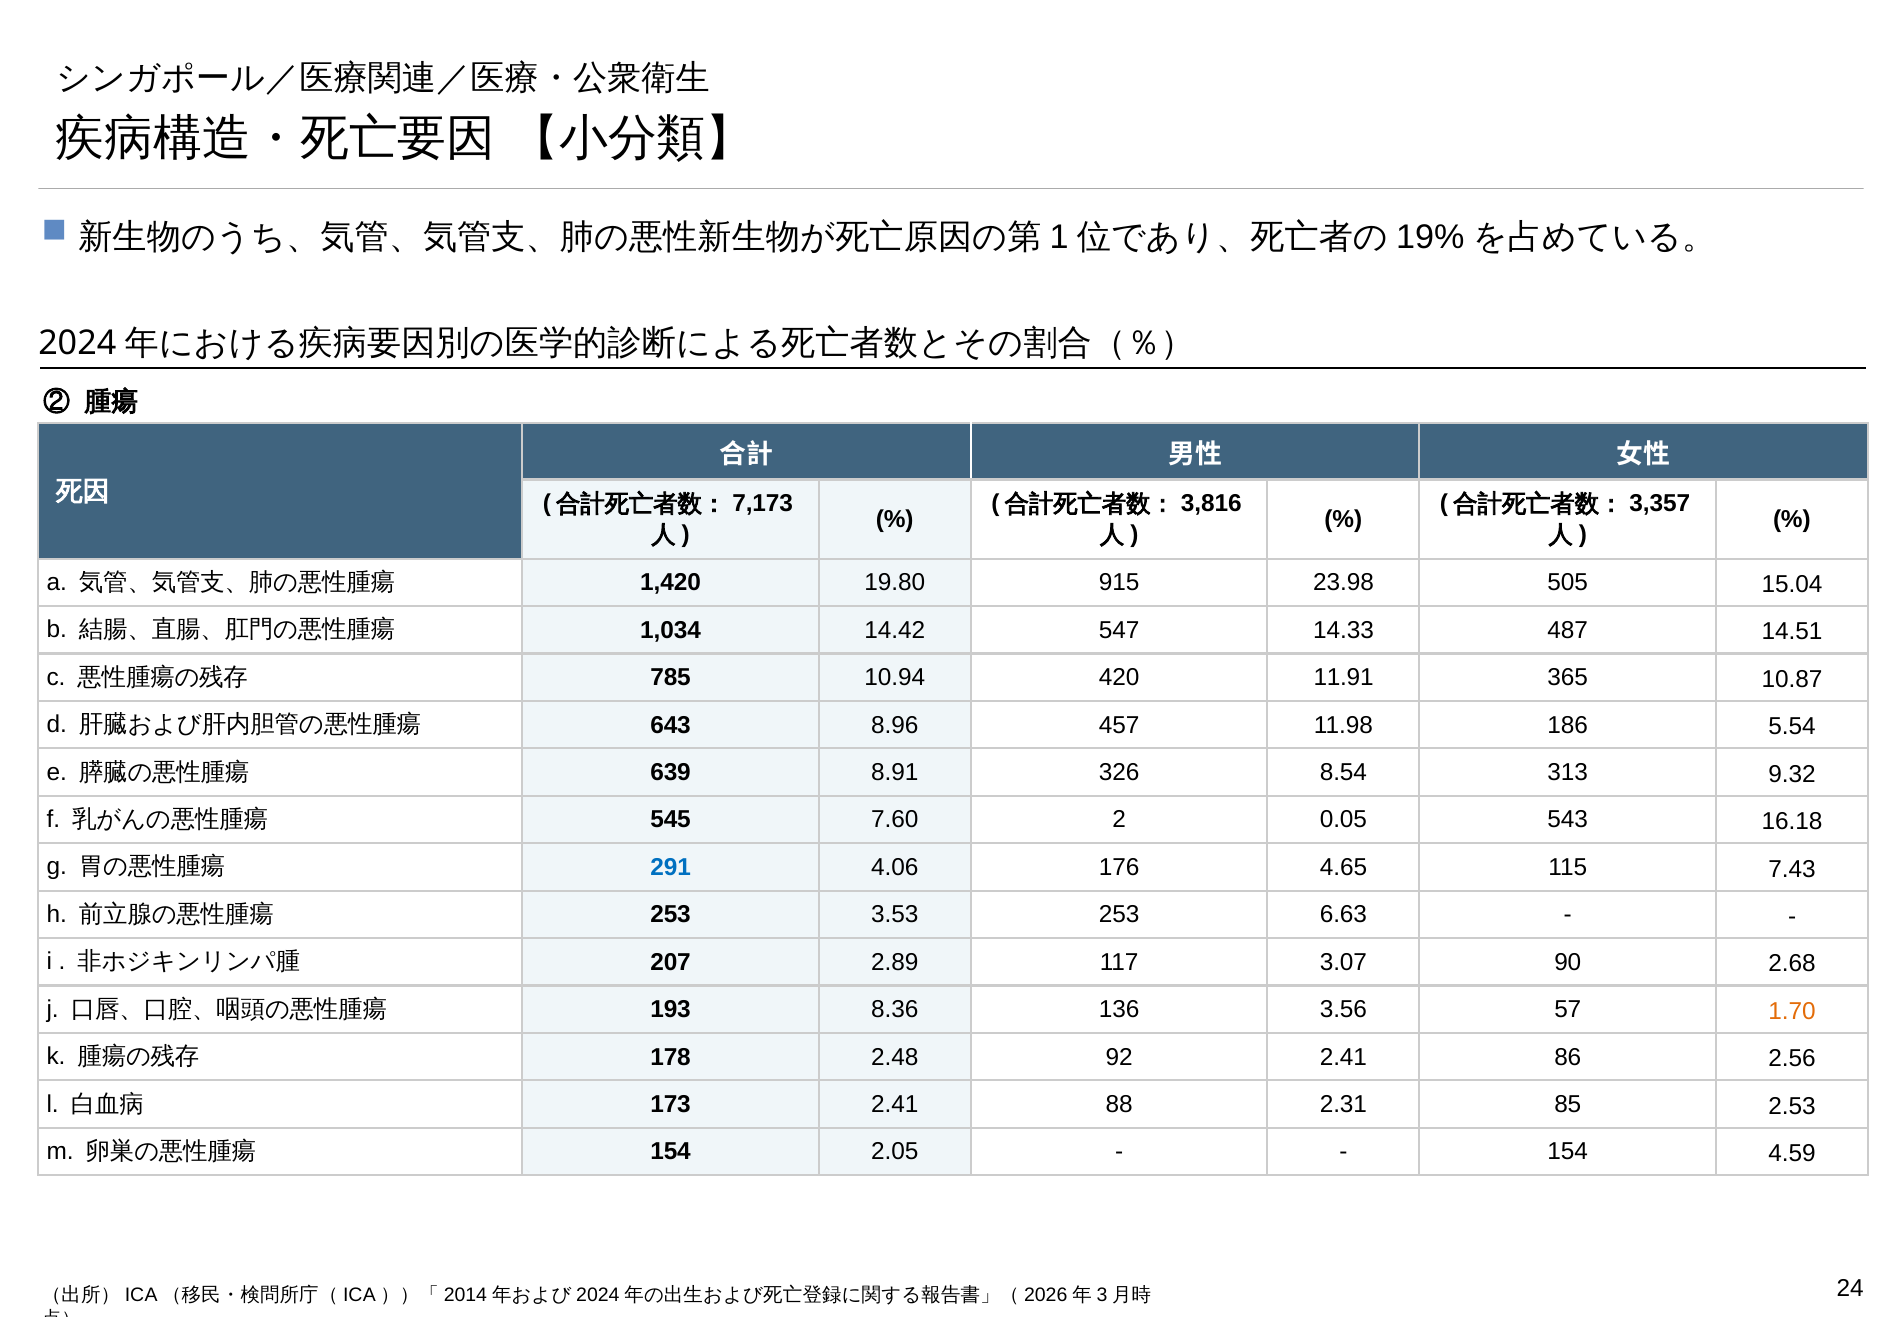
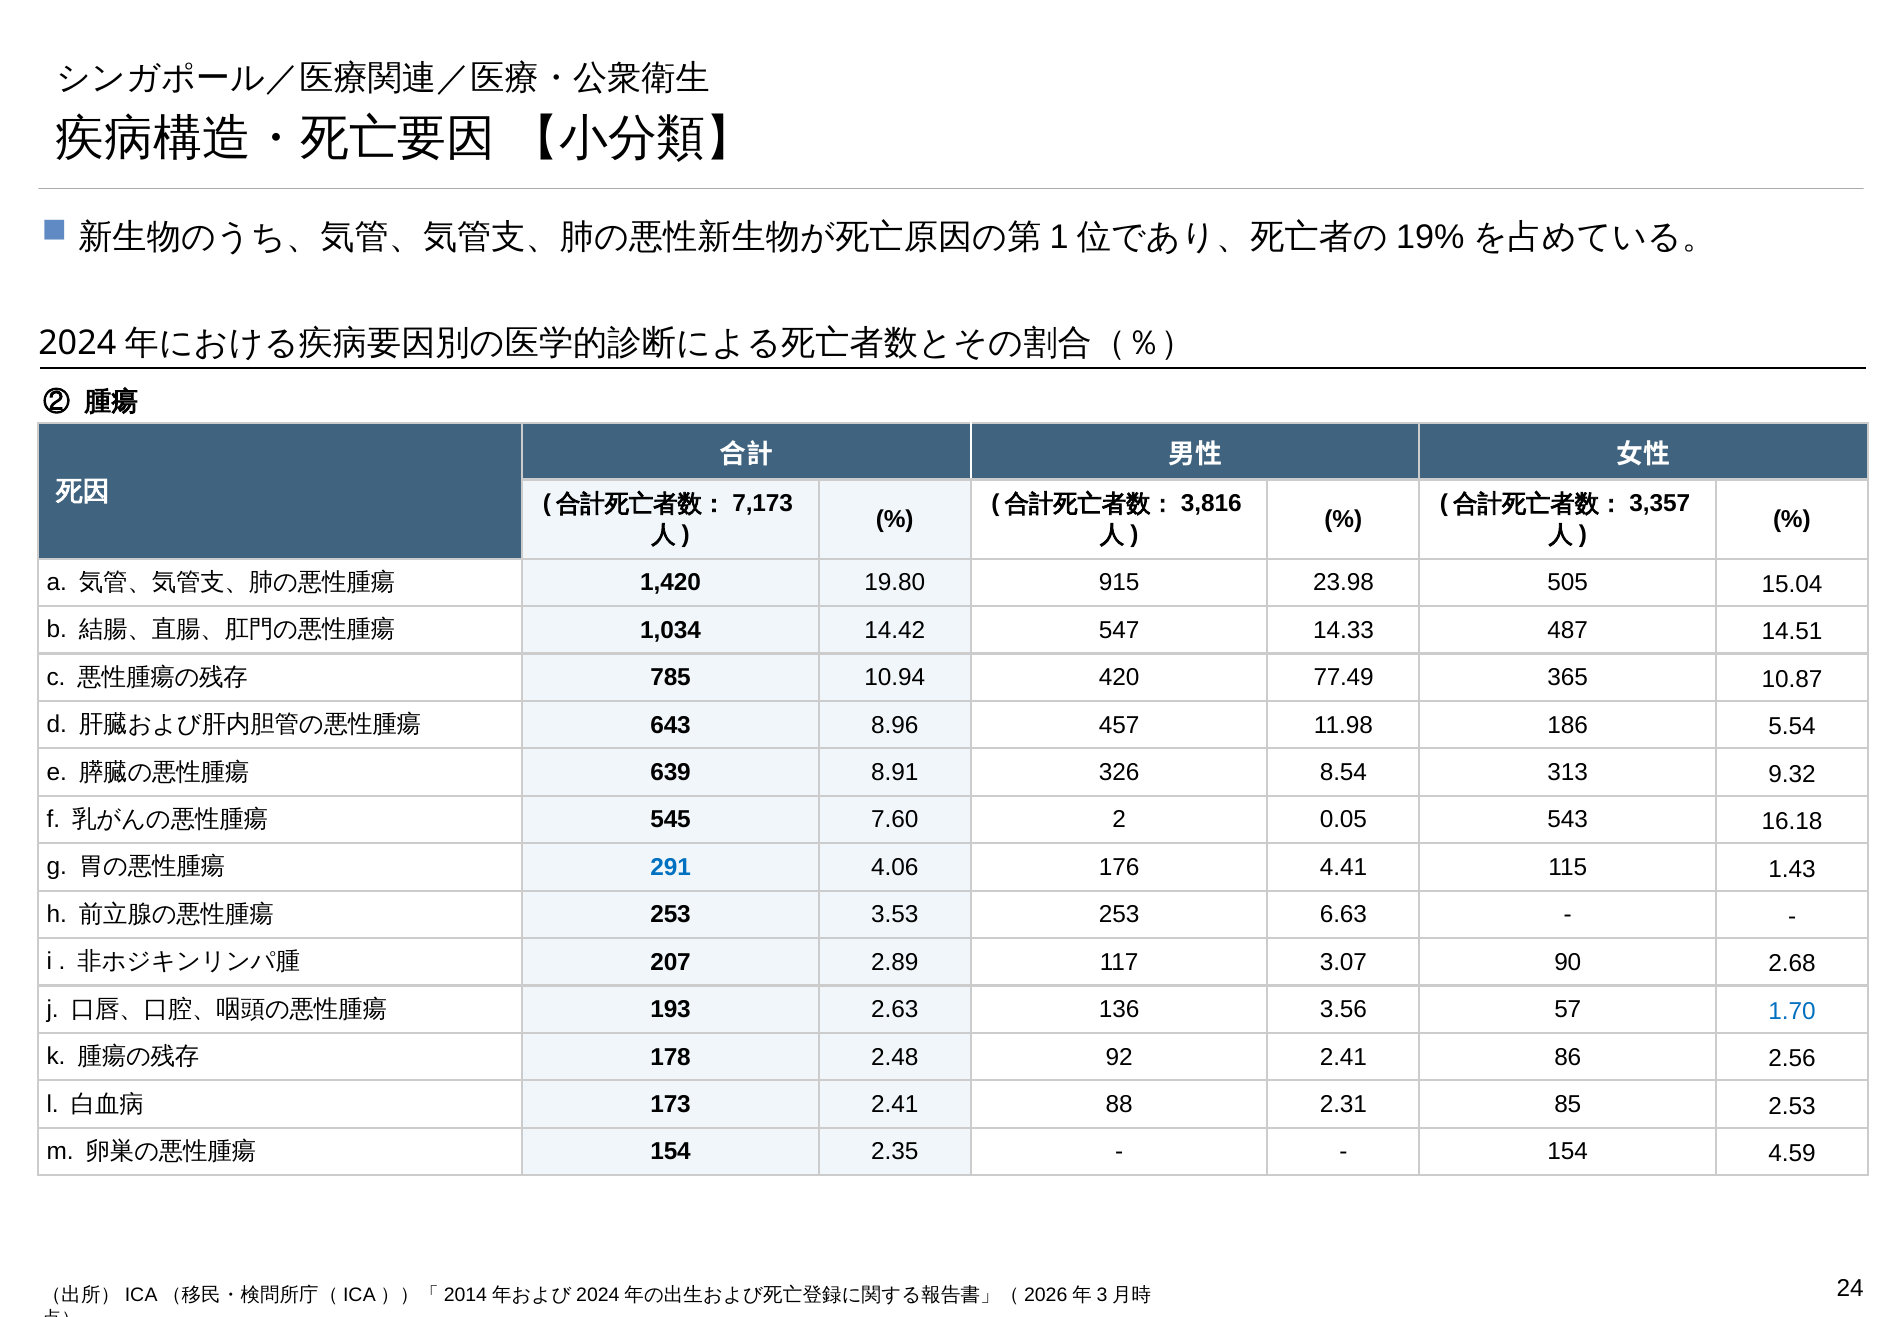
11.91: 11.91 -> 77.49 (1344, 677)
4.65: 4.65 -> 4.41 (1343, 867)
7.43: 7.43 -> 1.43 (1792, 869)
8.36: 8.36 -> 2.63 (895, 1009)
1.70 colour: orange -> blue (1792, 1011)
2.05: 2.05 -> 2.35 (895, 1152)
